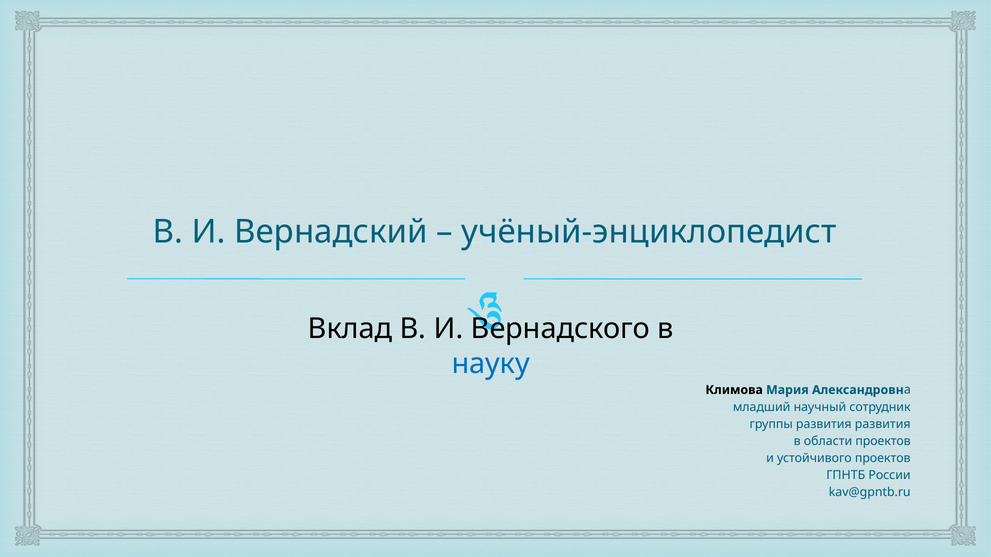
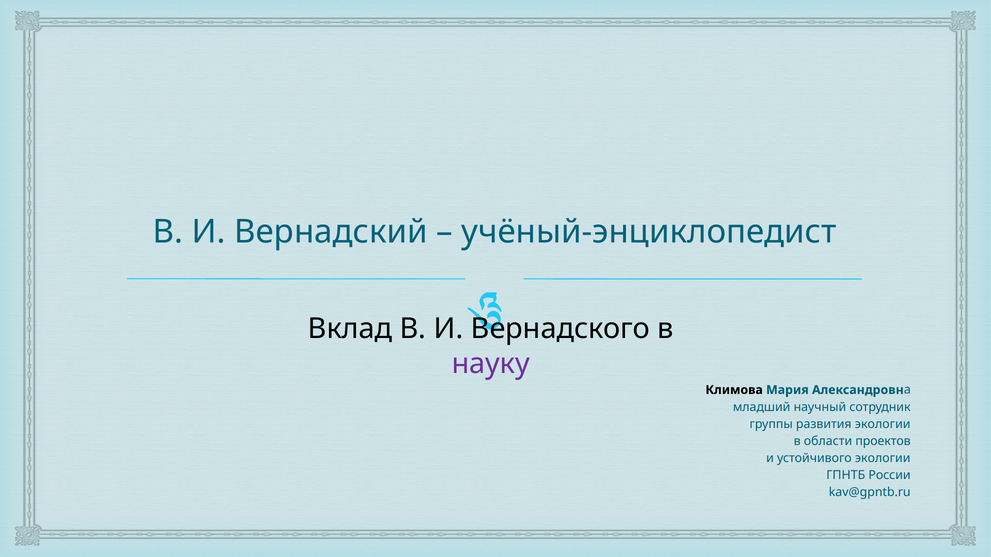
науку colour: blue -> purple (491, 364)
развития развития: развития -> экологии (883, 424)
устойчивого проектов: проектов -> экологии (883, 458)
